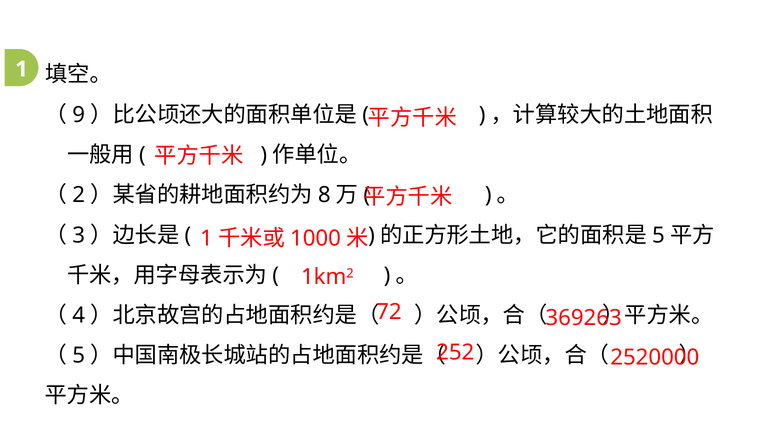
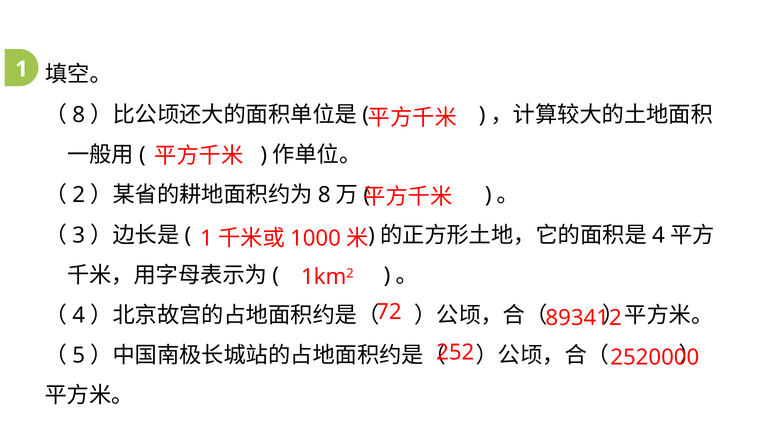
9: 9 -> 8 (79, 115)
5: 5 -> 4 (658, 235)
369263: 369263 -> 893412 (584, 318)
